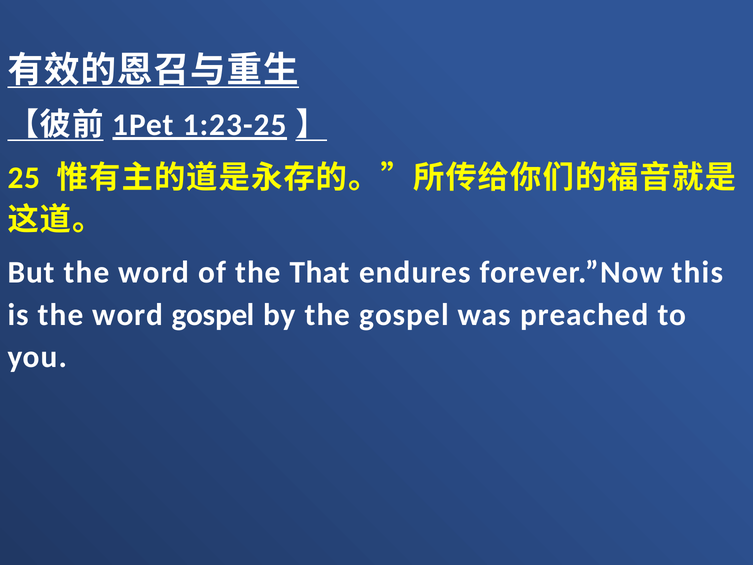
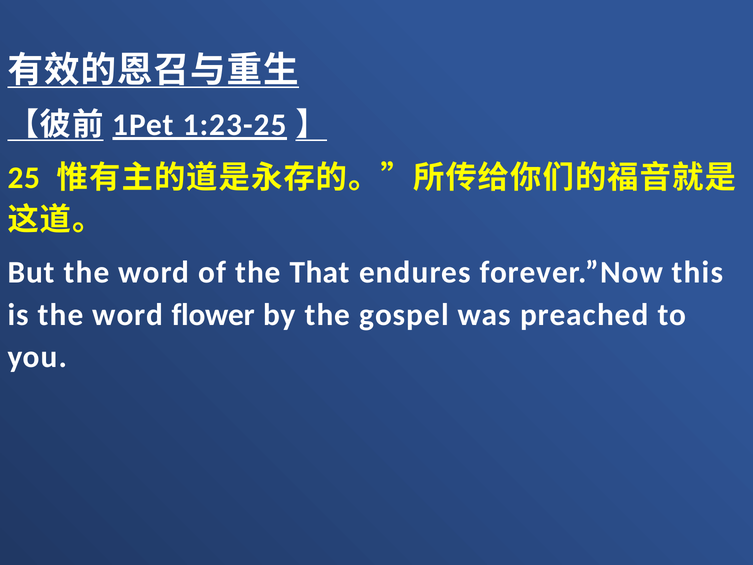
word gospel: gospel -> flower (213, 315)
